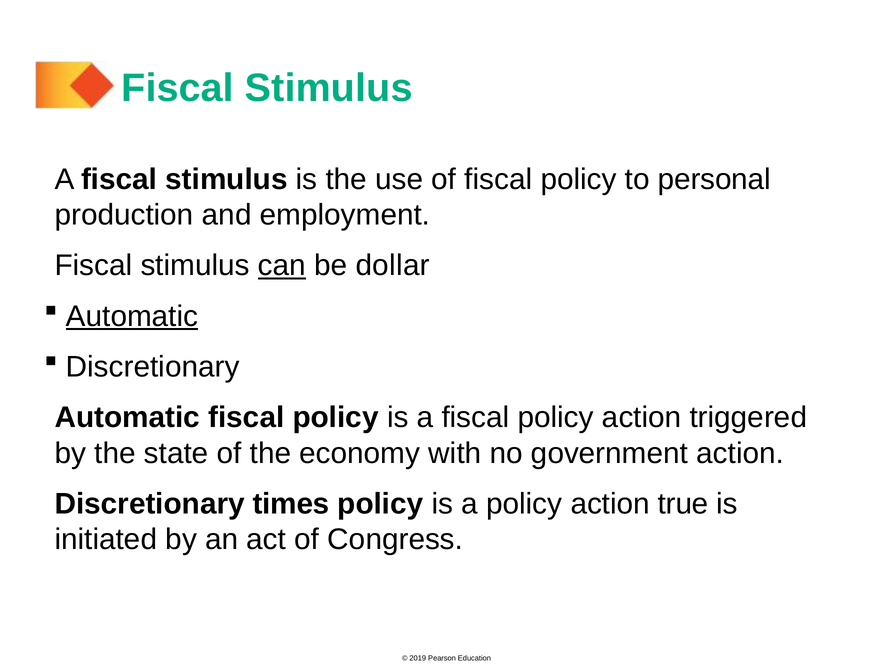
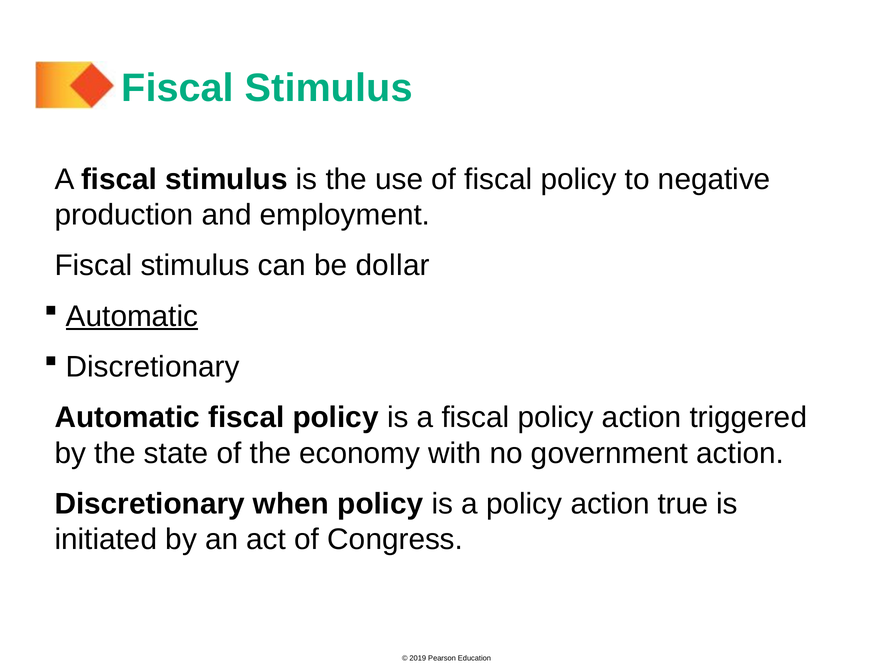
personal: personal -> negative (714, 179)
can underline: present -> none (282, 265)
times: times -> when (291, 504)
